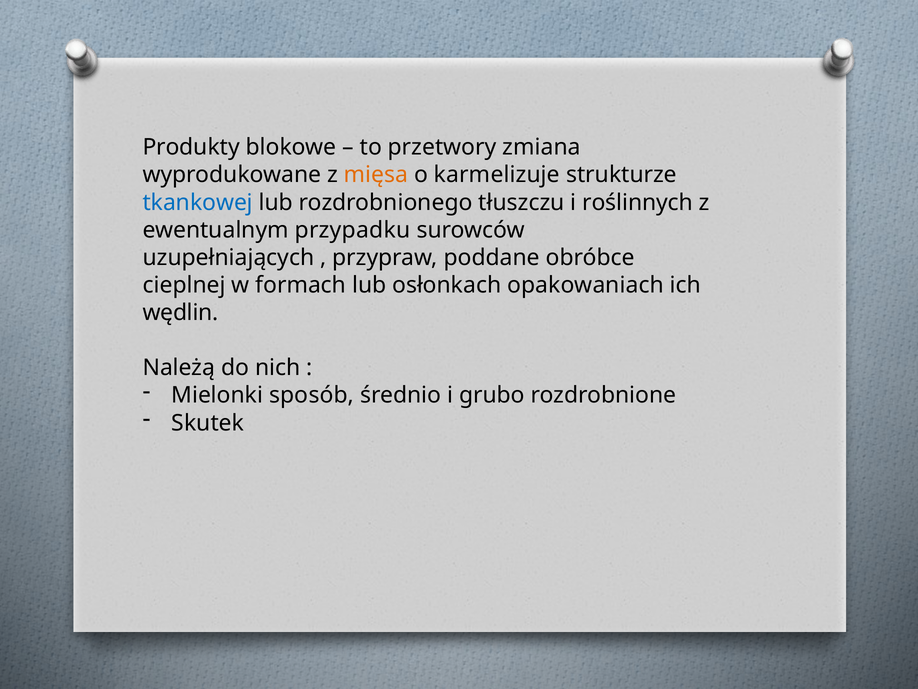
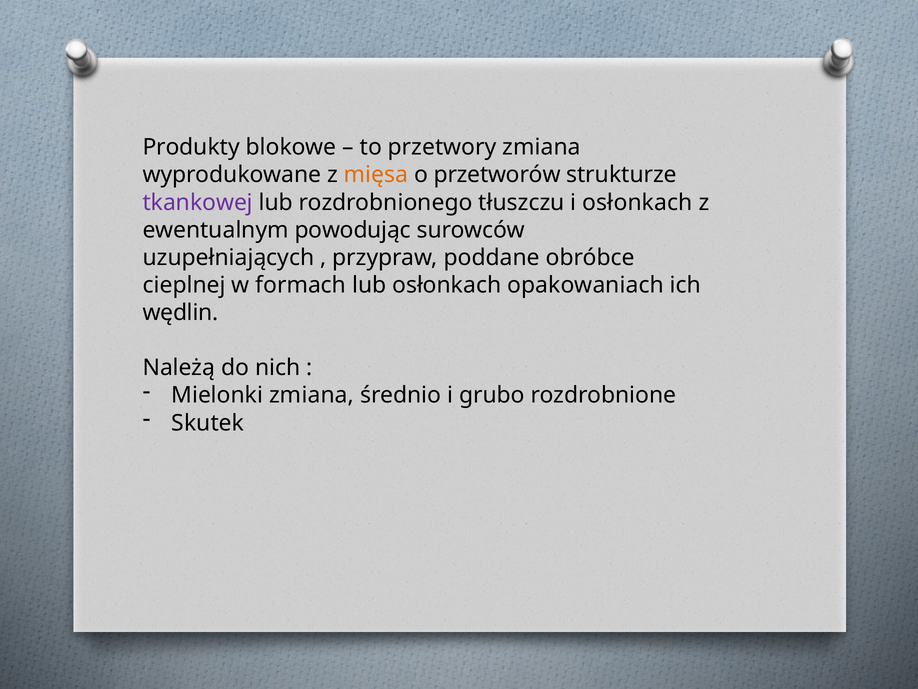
karmelizuje: karmelizuje -> przetworów (497, 175)
tkankowej colour: blue -> purple (198, 202)
i roślinnych: roślinnych -> osłonkach (637, 202)
przypadku: przypadku -> powodując (353, 230)
Mielonki sposób: sposób -> zmiana (312, 395)
